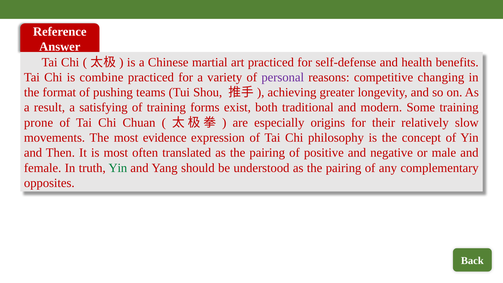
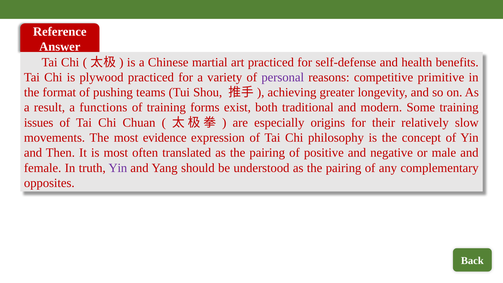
combine: combine -> plywood (102, 77)
changing: changing -> primitive (441, 77)
satisfying: satisfying -> functions (103, 107)
prone: prone -> issues (39, 123)
Yin colour: green -> purple (118, 168)
